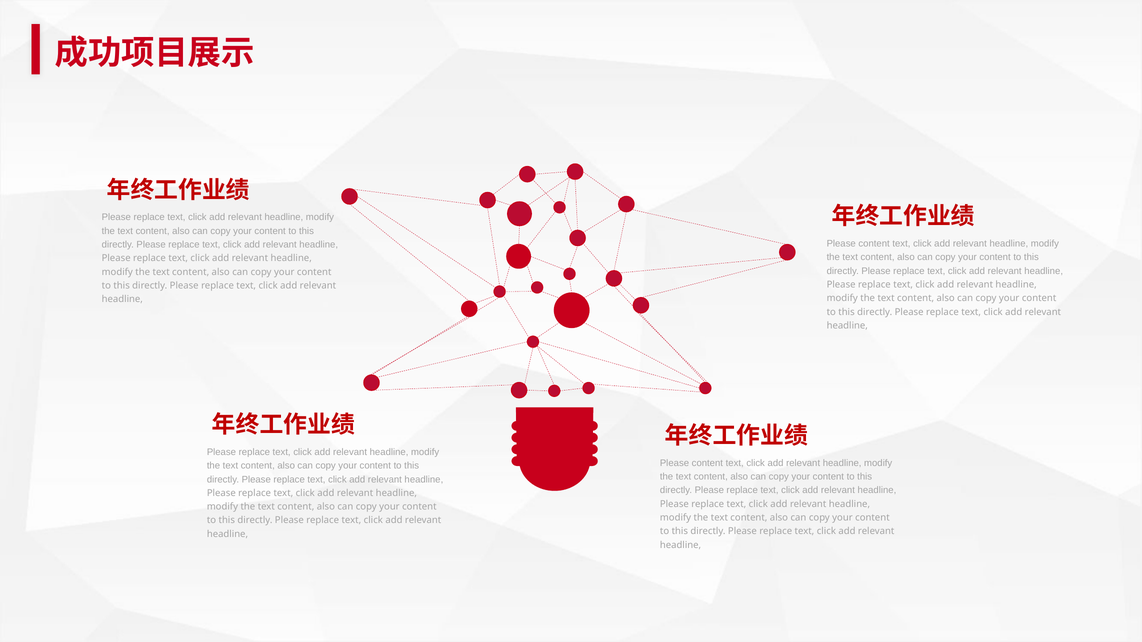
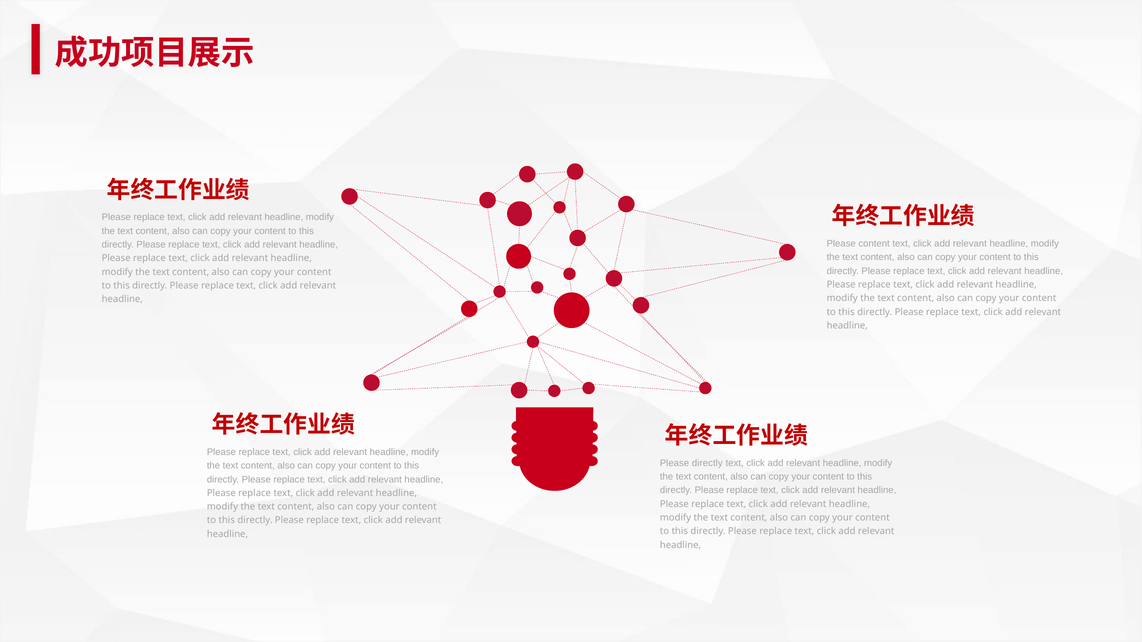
content: content -> directly (707, 463)
